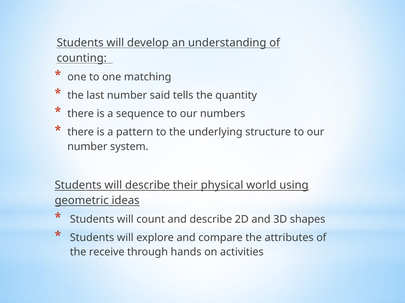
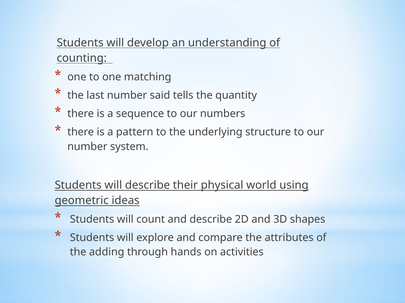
receive: receive -> adding (107, 253)
